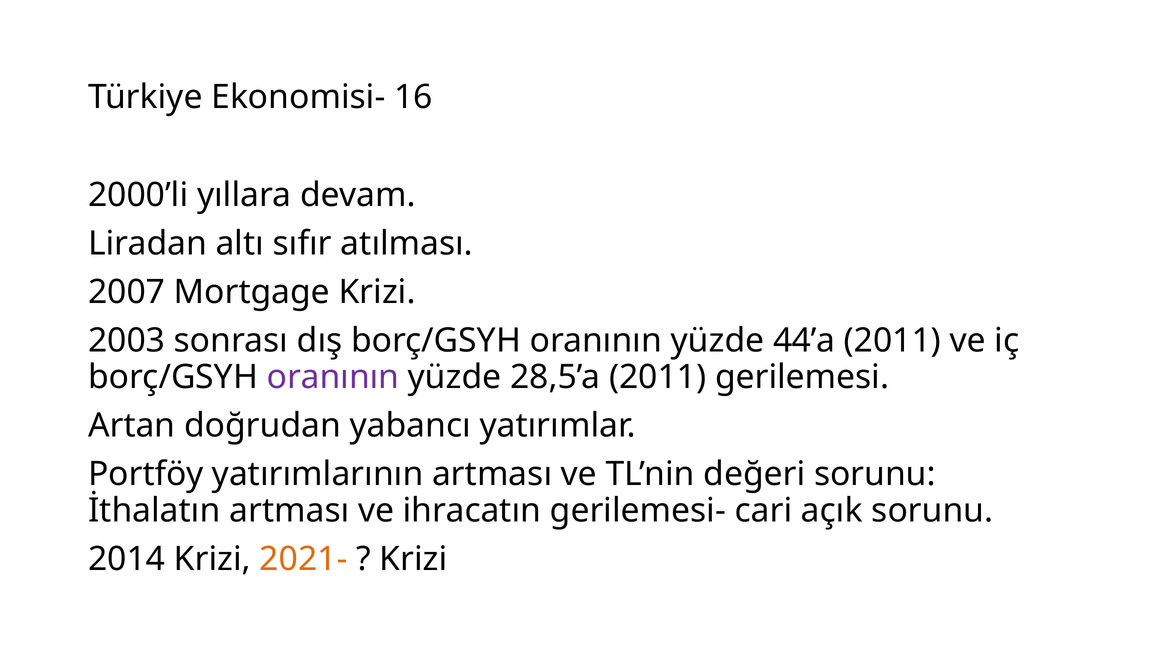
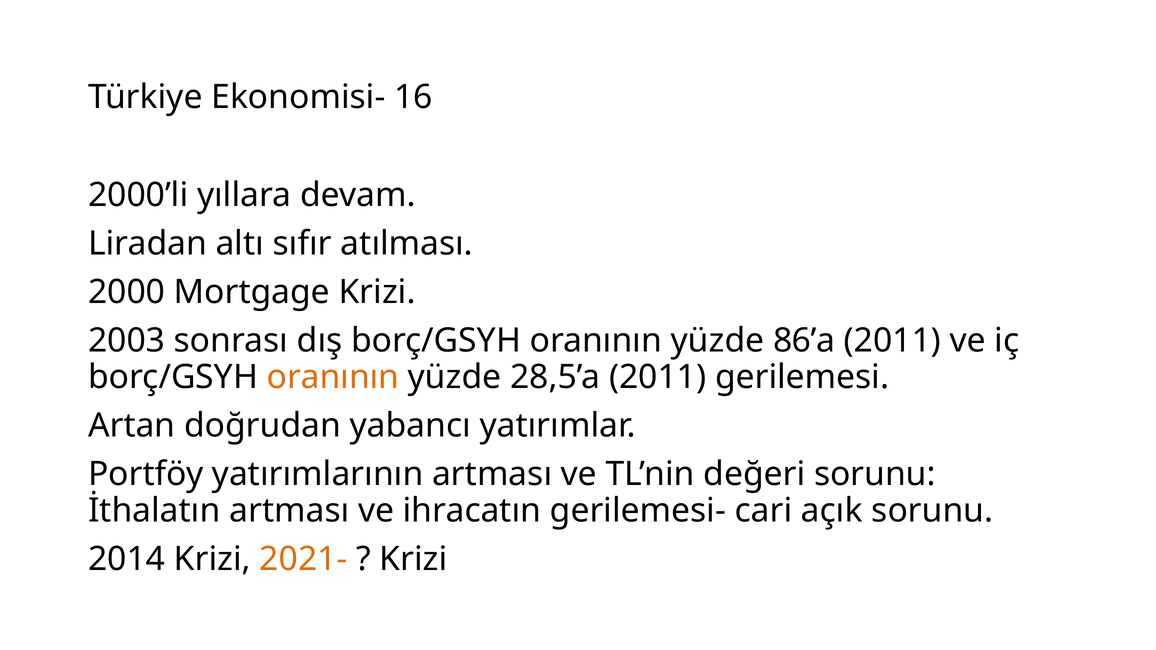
2007: 2007 -> 2000 (127, 292)
44’a: 44’a -> 86’a (804, 341)
oranının colour: purple -> orange (333, 377)
